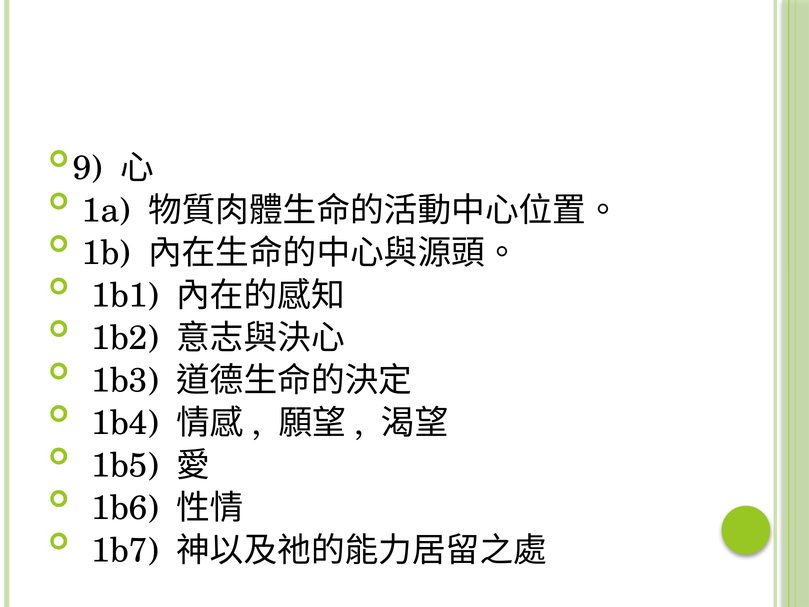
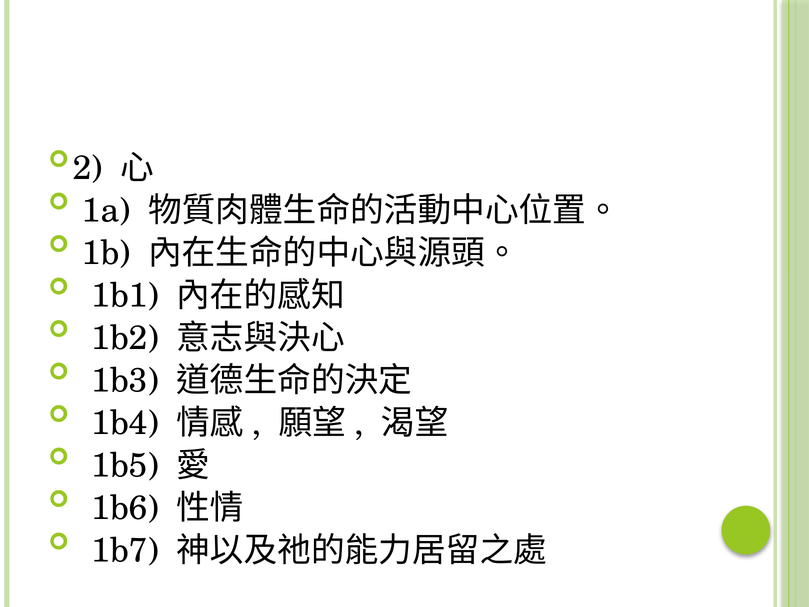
9: 9 -> 2 (88, 168)
